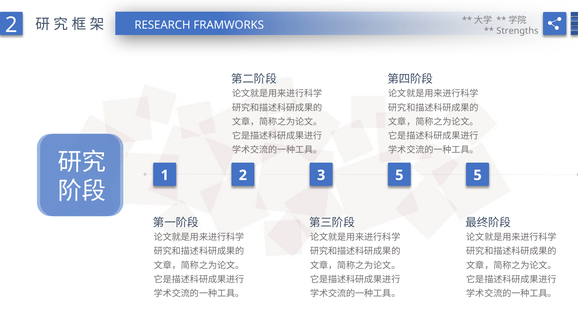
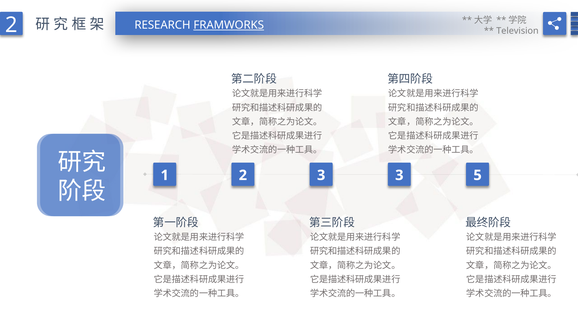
FRAMWORKS underline: none -> present (229, 25)
Strengths: Strengths -> Television (517, 31)
1 5: 5 -> 3 (399, 175)
